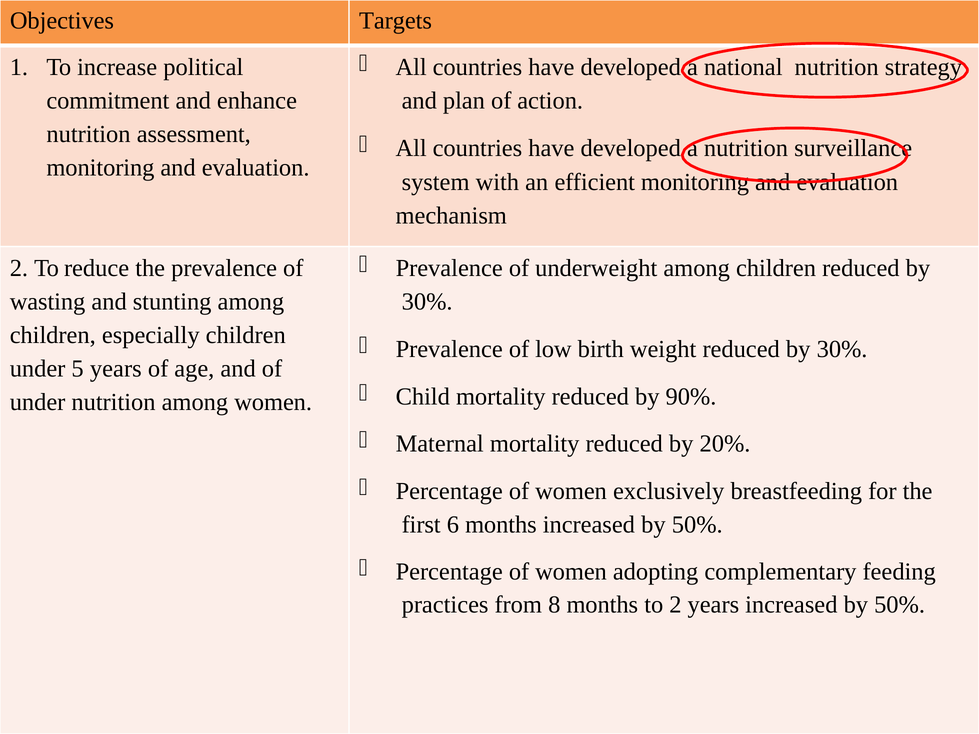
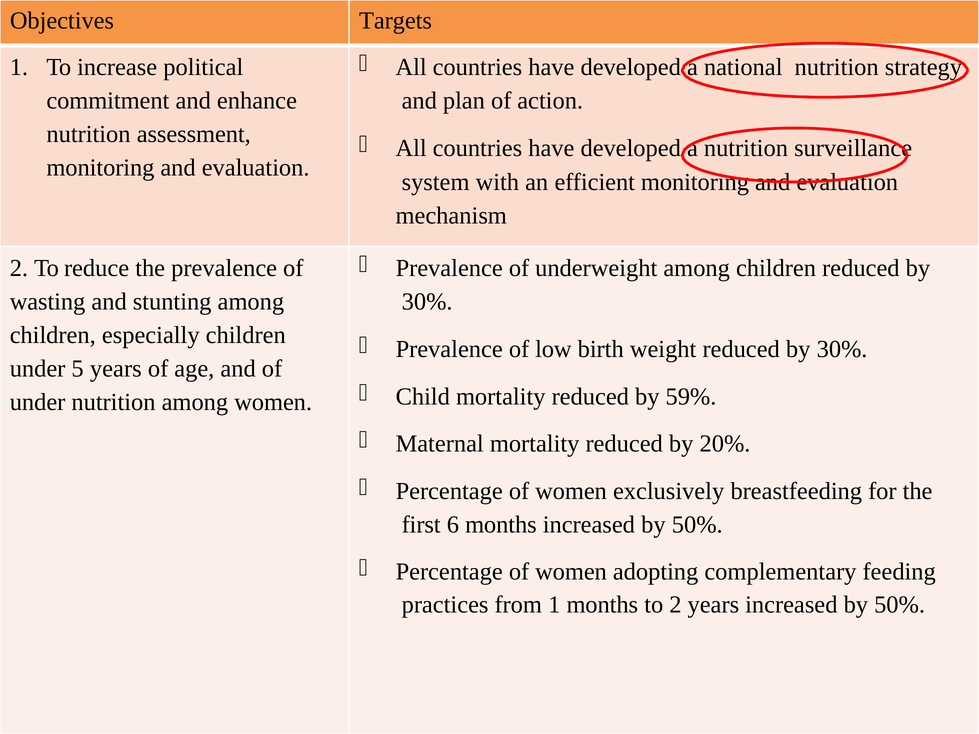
90%: 90% -> 59% (691, 397)
from 8: 8 -> 1 (554, 605)
